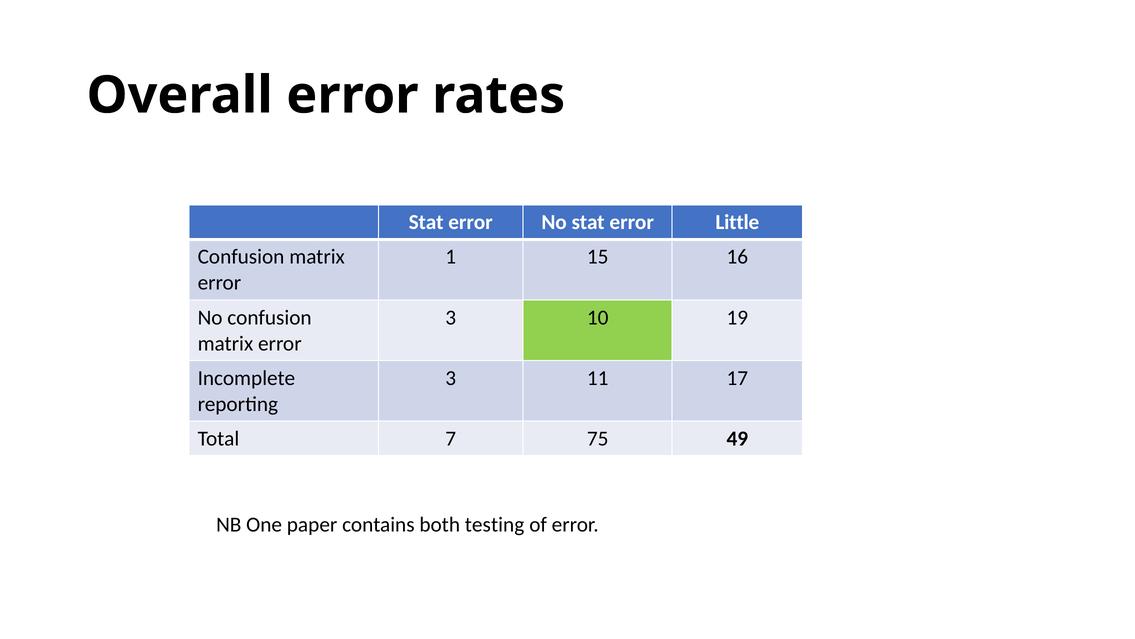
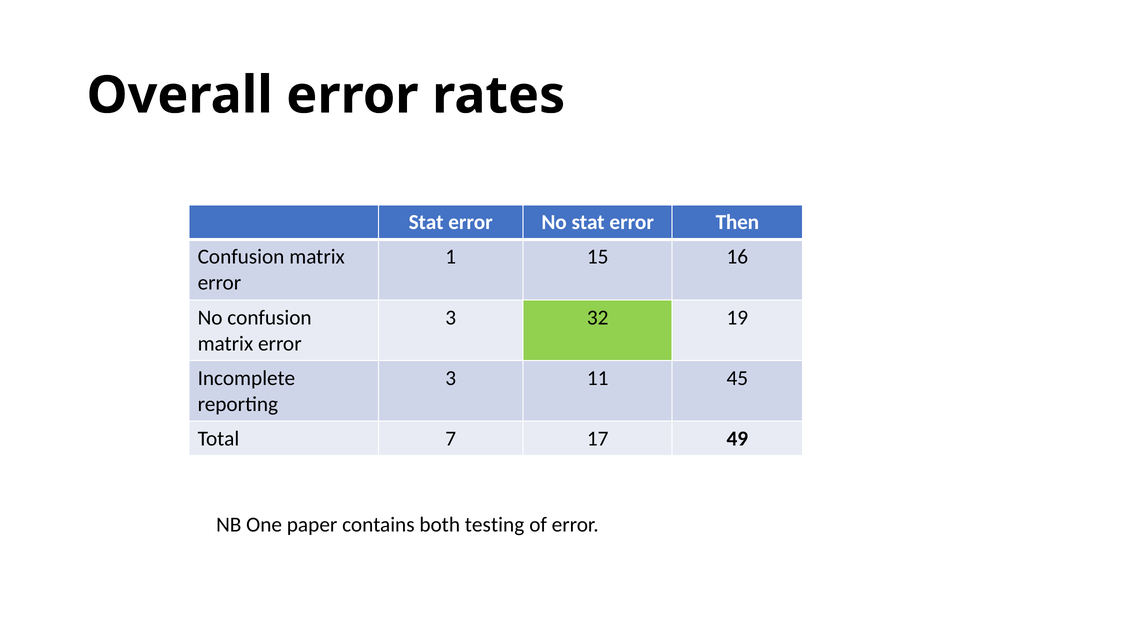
Little: Little -> Then (737, 222)
10: 10 -> 32 (598, 317)
17: 17 -> 45 (737, 378)
75: 75 -> 17 (598, 438)
